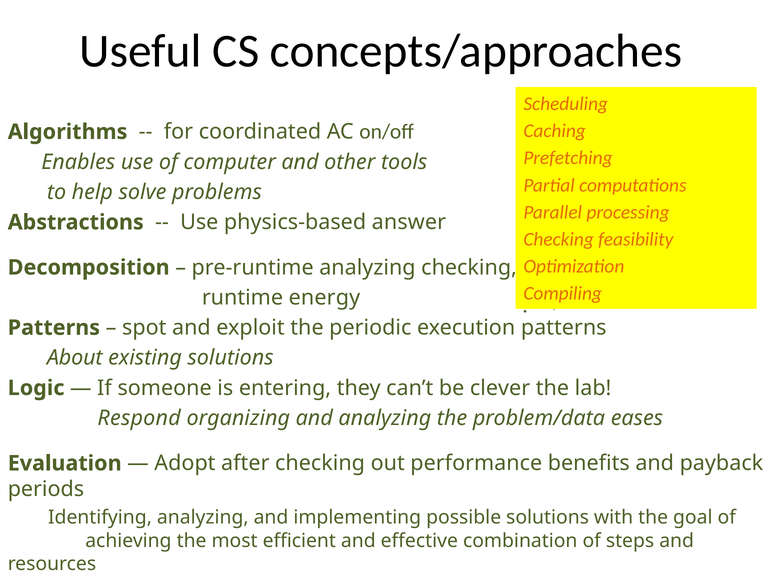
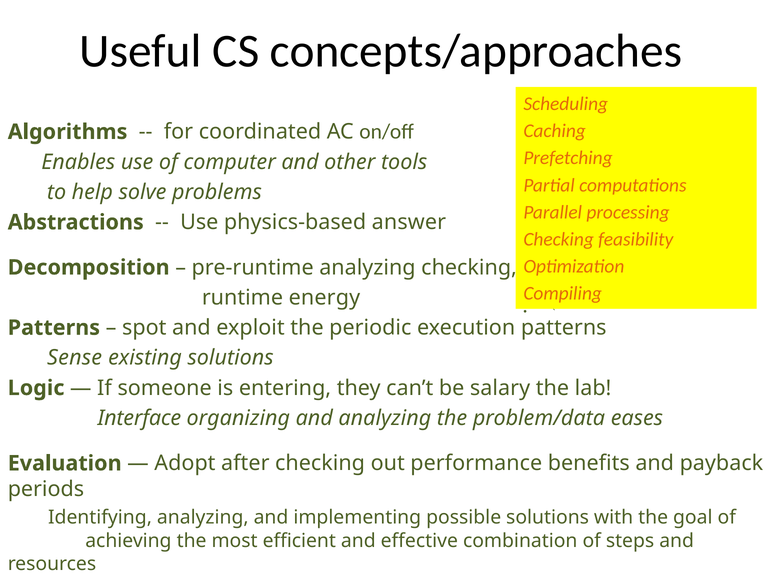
About: About -> Sense (75, 358)
clever: clever -> salary (500, 388)
Respond: Respond -> Interface (139, 418)
